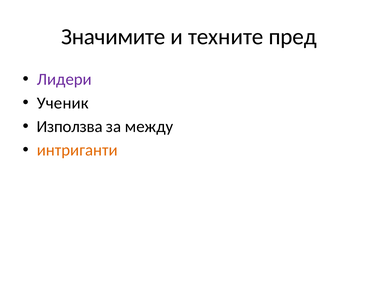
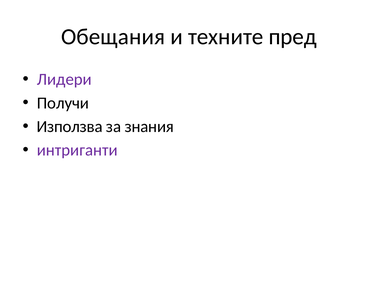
Значимите: Значимите -> Обещания (113, 37)
Ученик: Ученик -> Получи (63, 103)
между: между -> знания (149, 126)
интриганти colour: orange -> purple (77, 150)
